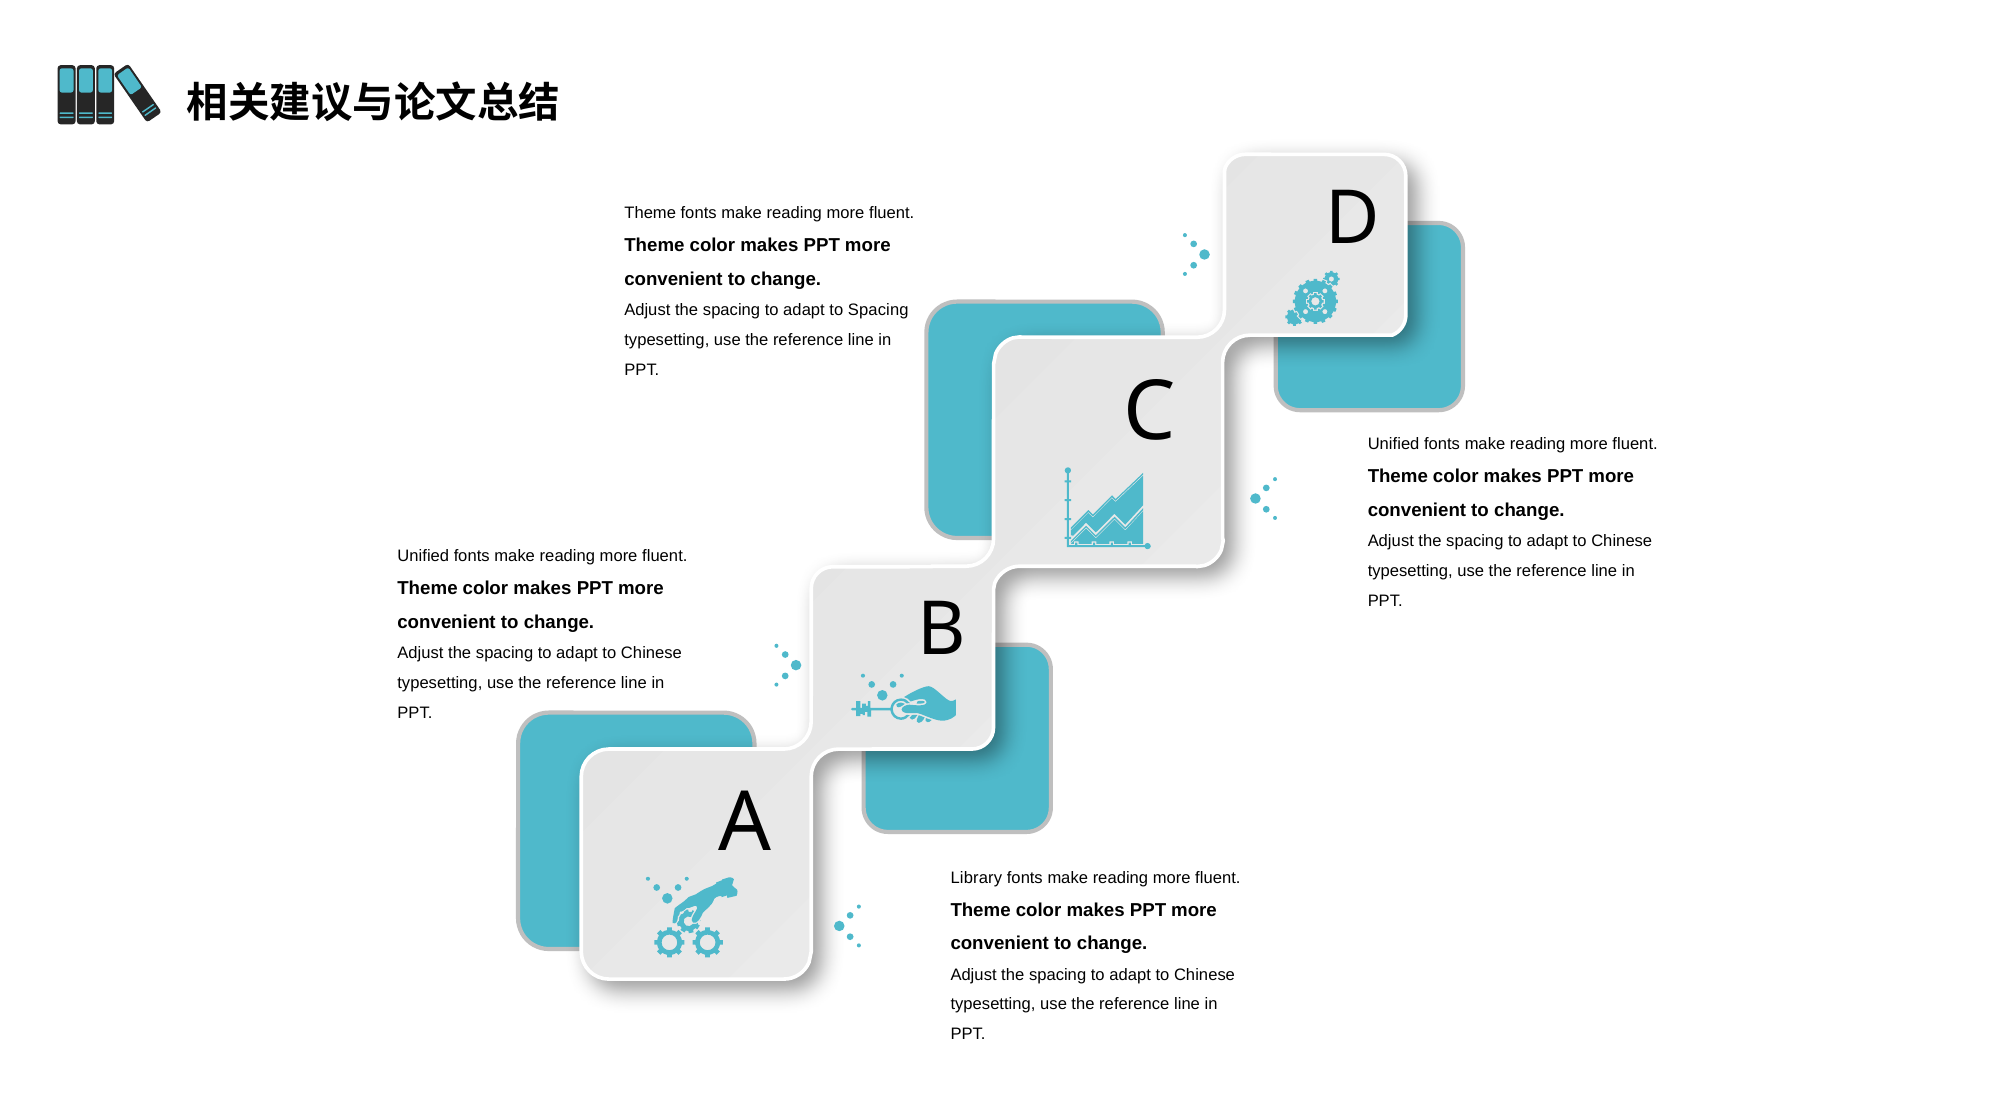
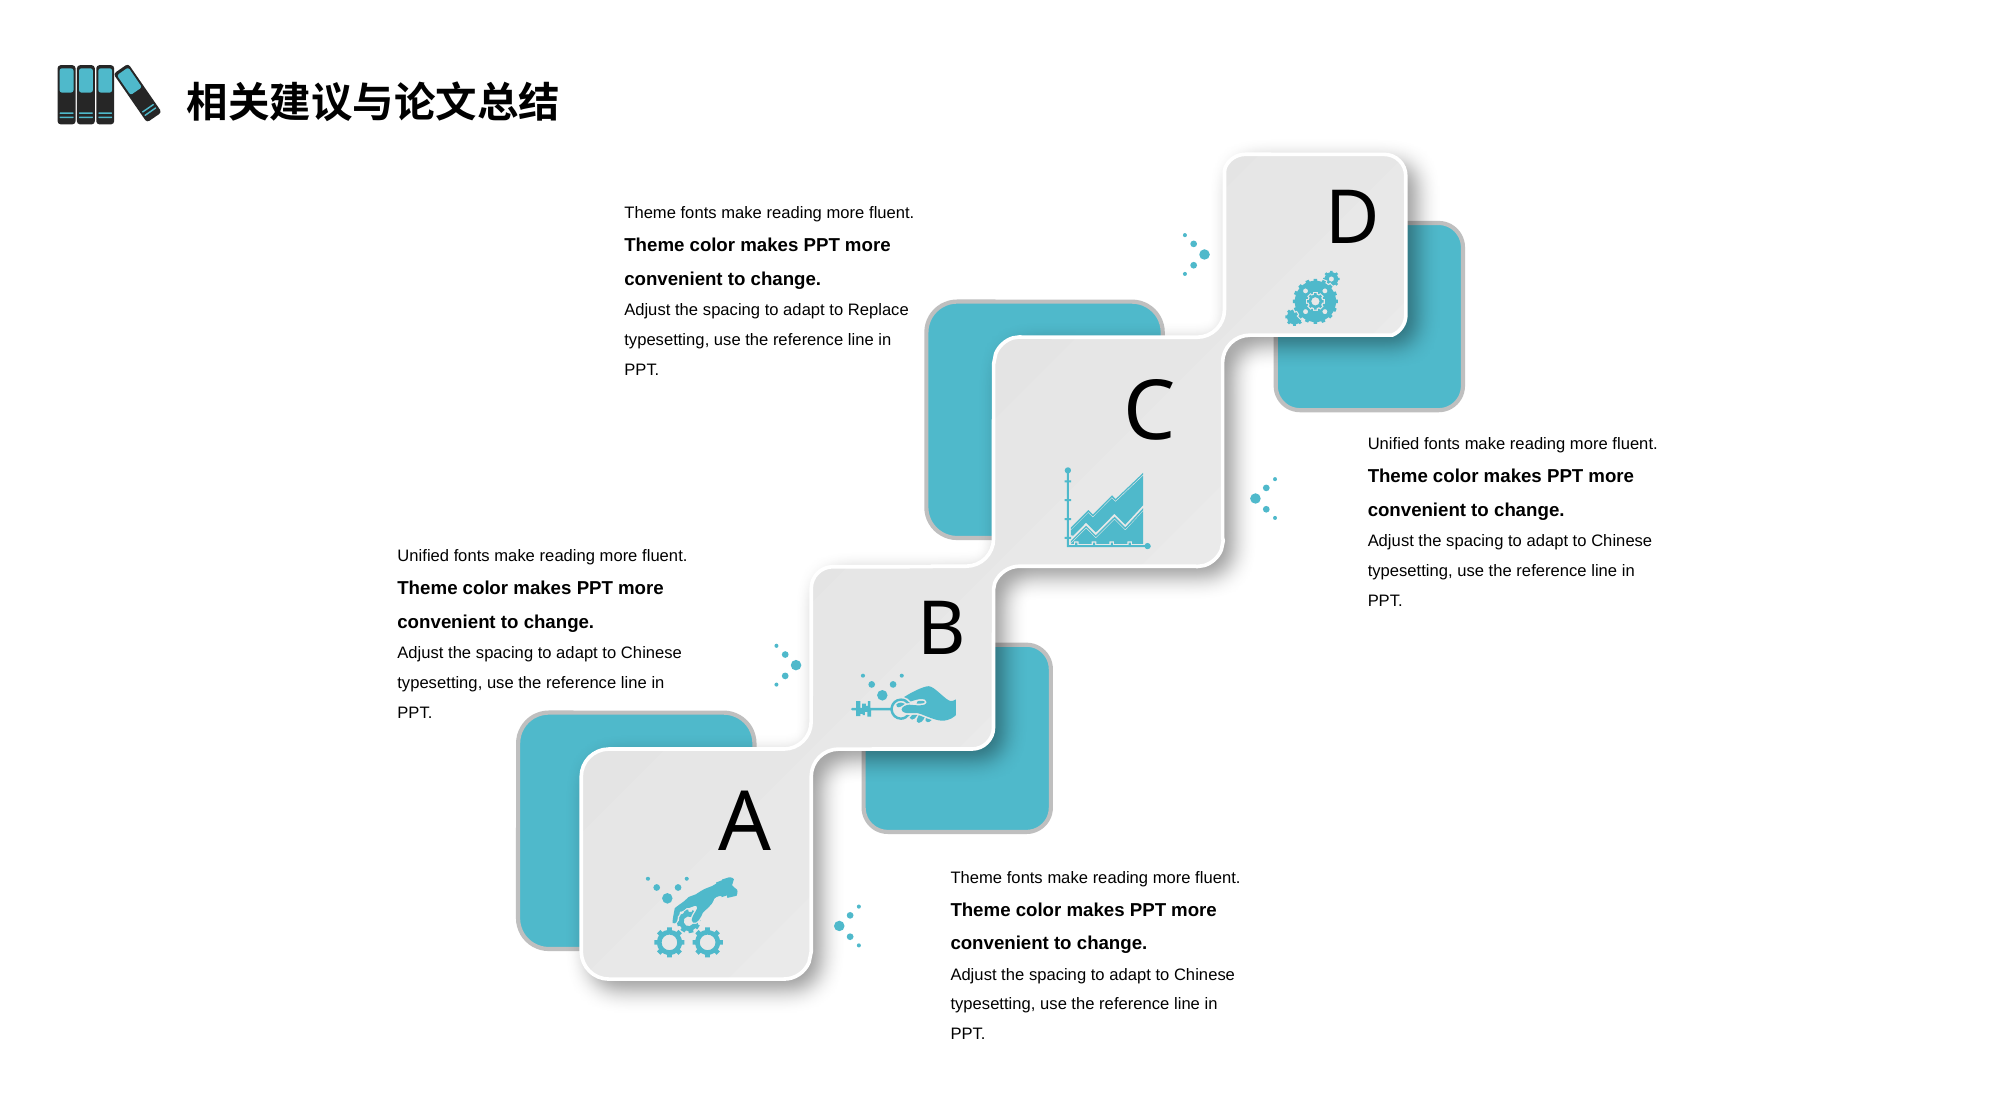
to Spacing: Spacing -> Replace (878, 310)
Library: Library -> Theme (976, 877)
